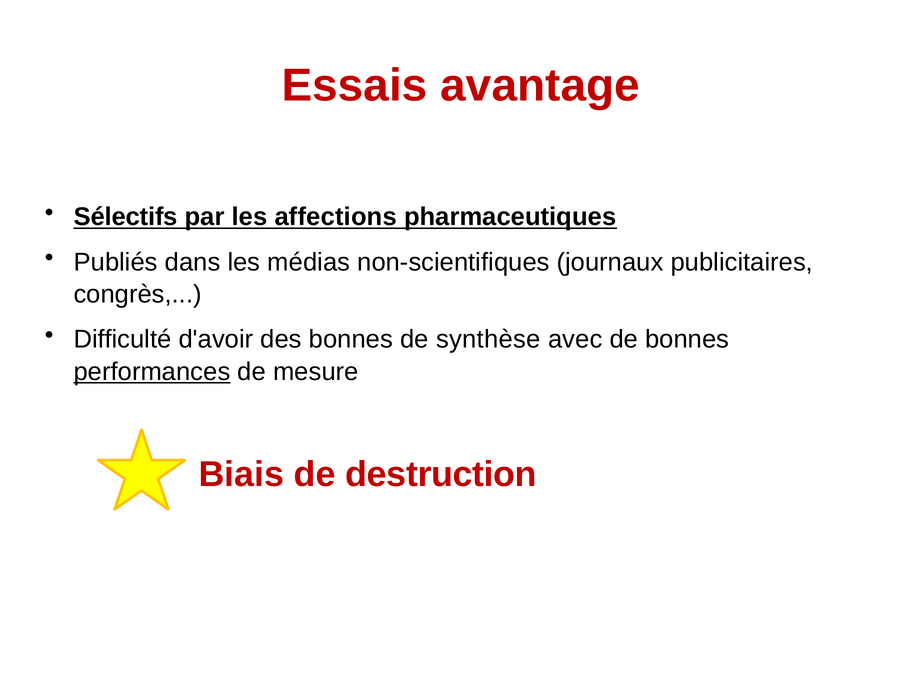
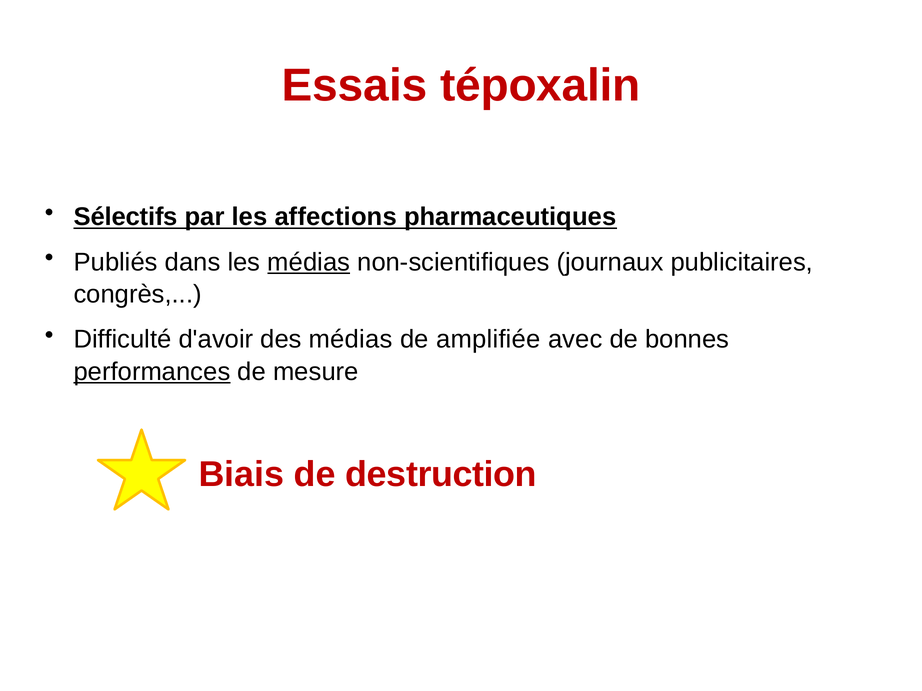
avantage: avantage -> tépoxalin (540, 85)
médias underline: none -> present (309, 262)
des bonnes: bonnes -> médias (351, 340)
synthèse: synthèse -> amplifiée (488, 340)
